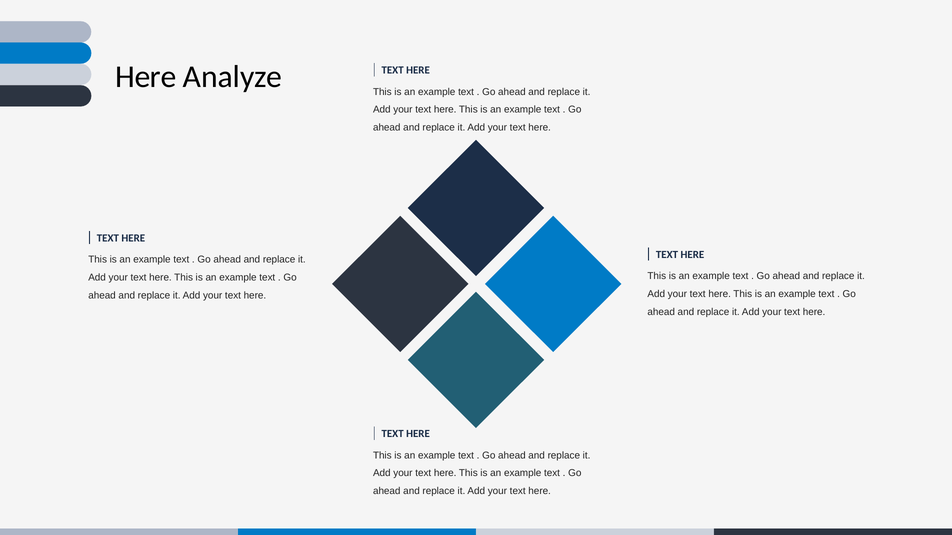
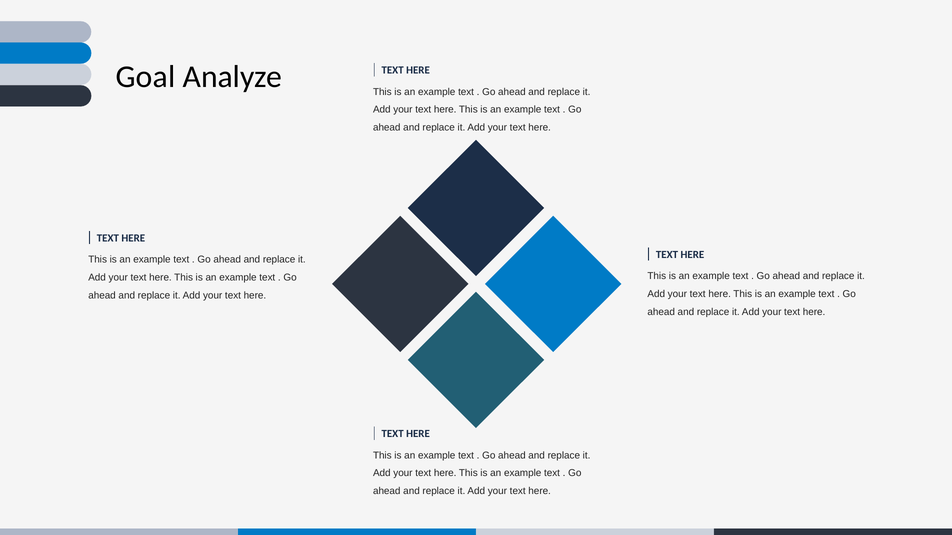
Here: Here -> Goal (146, 77)
